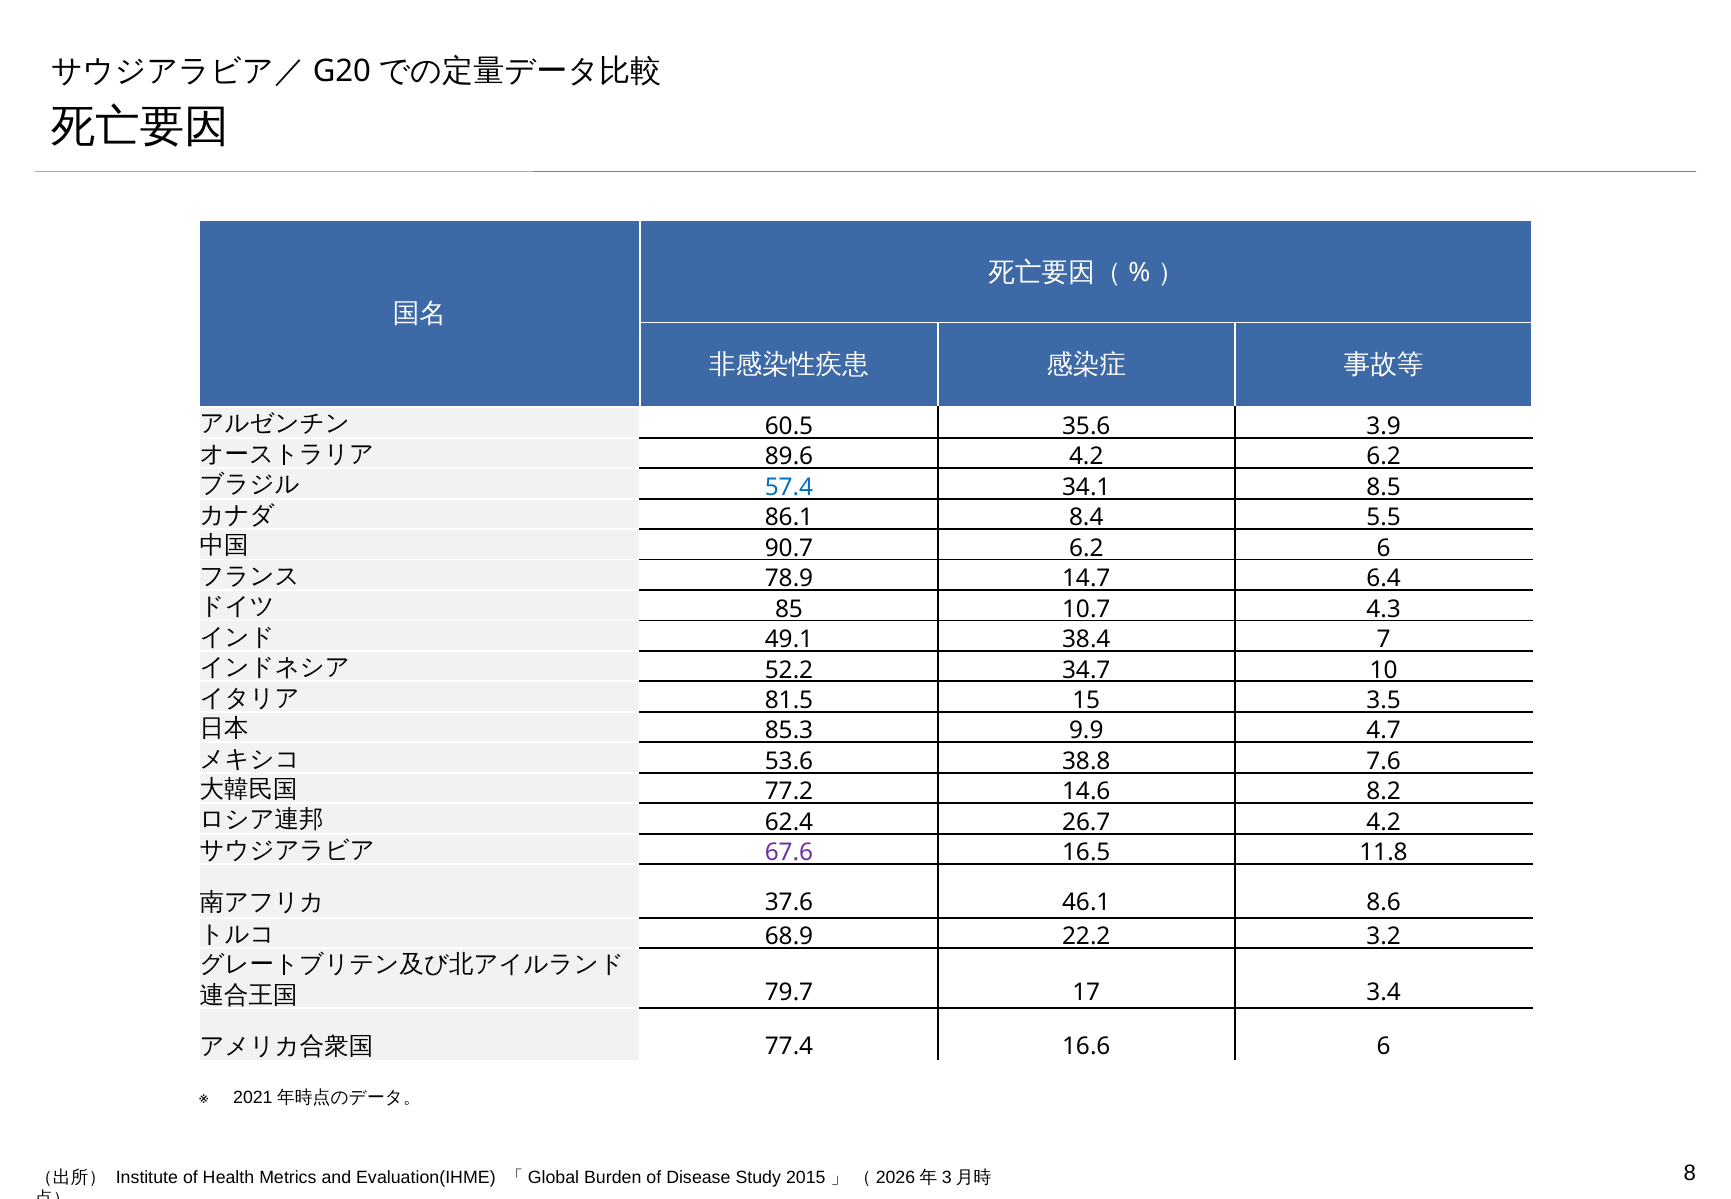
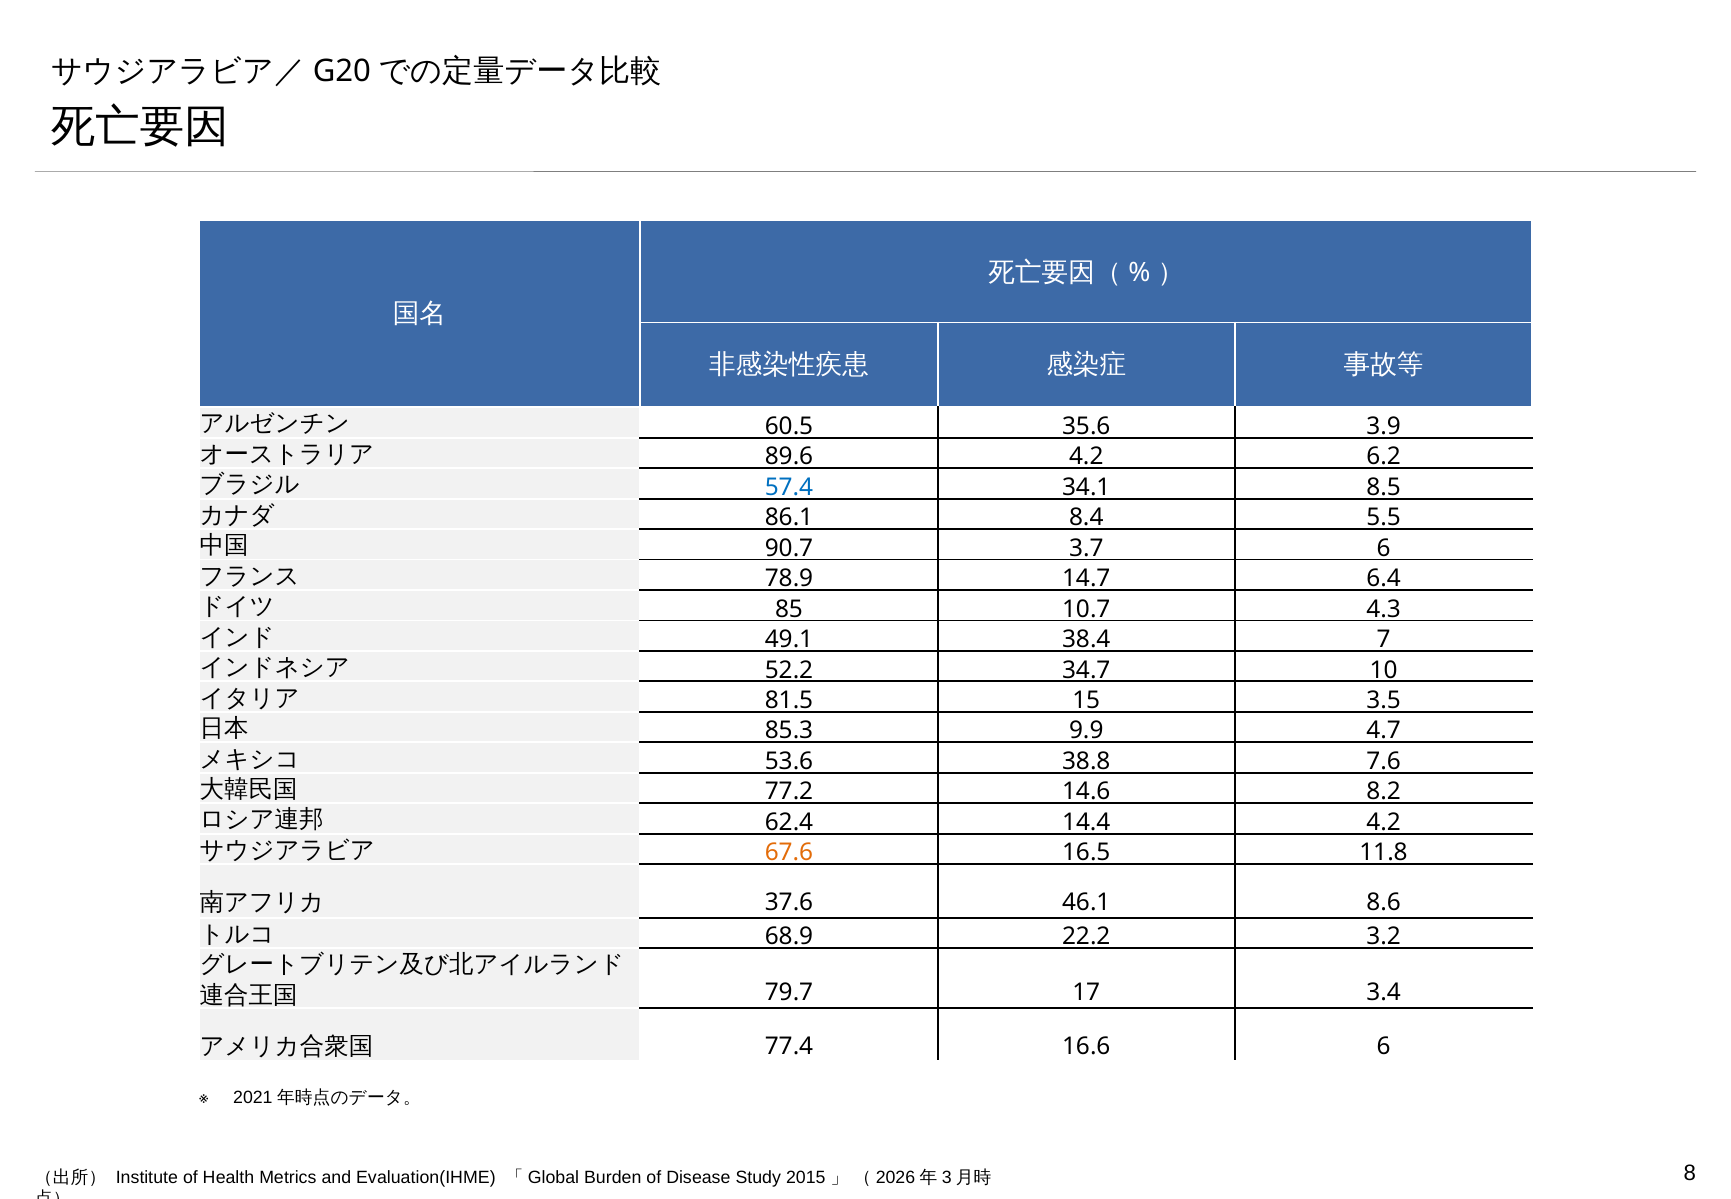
90.7 6.2: 6.2 -> 3.7 (1086, 548)
26.7: 26.7 -> 14.4 (1086, 822)
67.6 colour: purple -> orange (789, 852)
